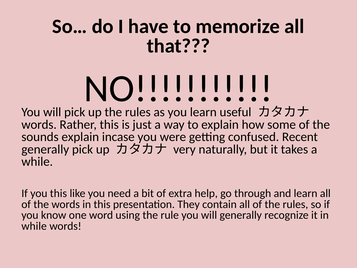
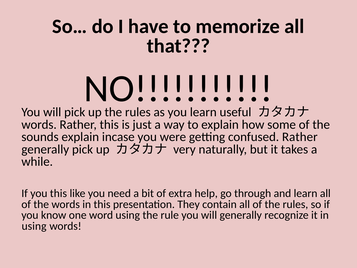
confused Recent: Recent -> Rather (300, 137)
while: while -> using (34, 226)
